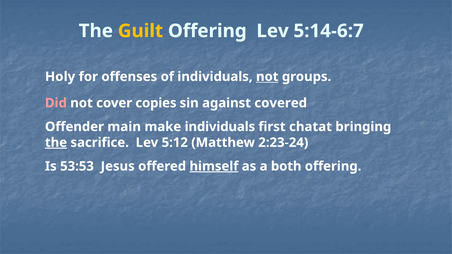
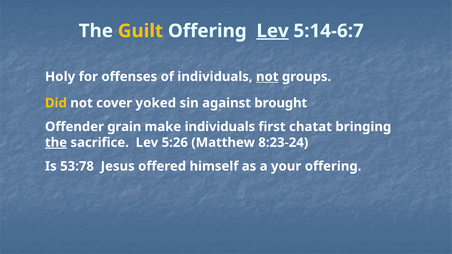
Lev underline: none -> present (273, 31)
Did colour: pink -> yellow (56, 103)
copies: copies -> yoked (156, 103)
covered: covered -> brought (281, 103)
main: main -> grain (124, 127)
5:12: 5:12 -> 5:26 (175, 143)
2:23-24: 2:23-24 -> 8:23-24 (283, 143)
53:53: 53:53 -> 53:78 (77, 166)
himself underline: present -> none (214, 166)
both: both -> your (286, 166)
